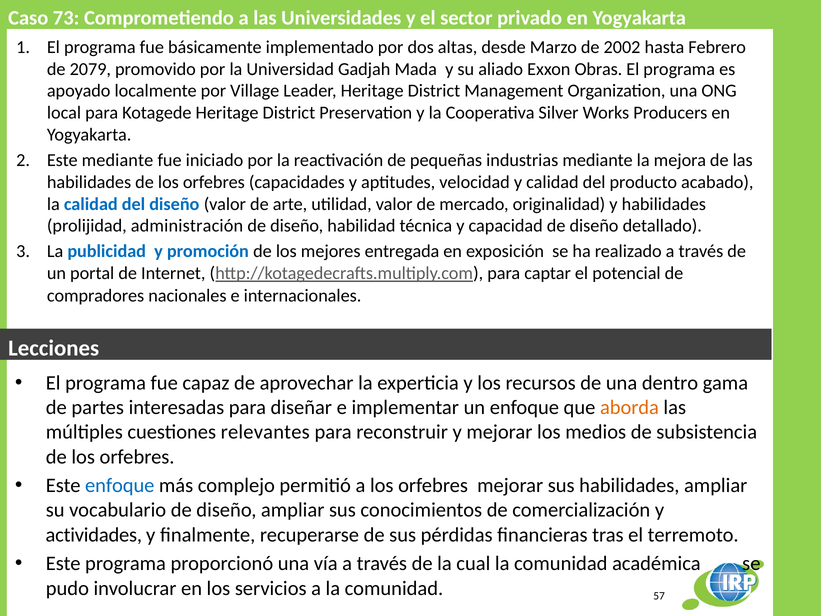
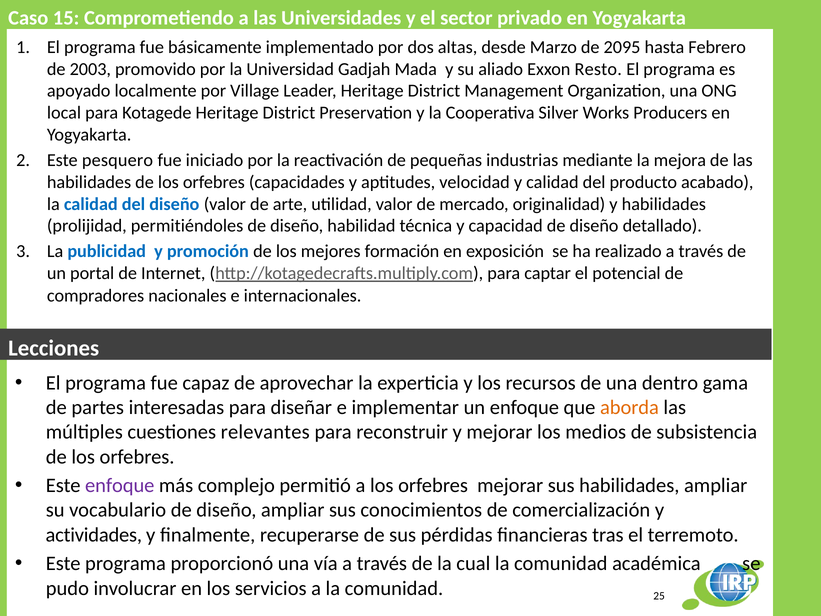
73: 73 -> 15 (66, 18)
2002: 2002 -> 2095 (622, 47)
2079: 2079 -> 2003 (90, 69)
Obras: Obras -> Resto (598, 69)
Este mediante: mediante -> pesquero (117, 160)
administración: administración -> permitiéndoles (187, 226)
entregada: entregada -> formación (402, 251)
enfoque colour: blue -> purple (120, 485)
57: 57 -> 25 (659, 596)
